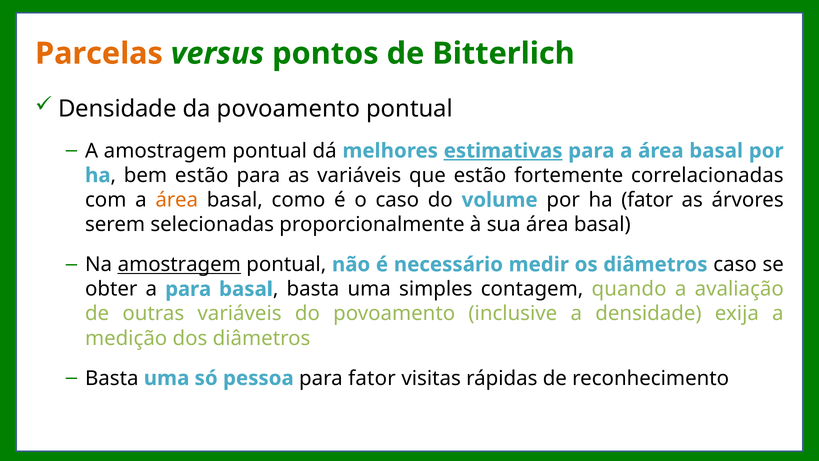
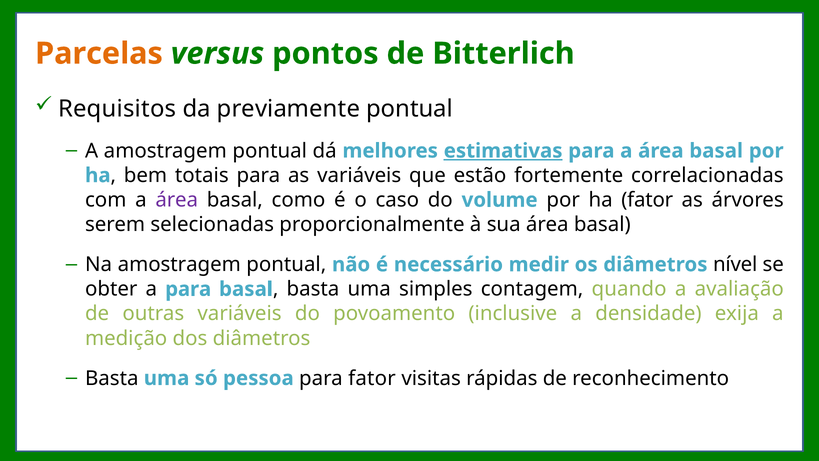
Densidade: Densidade -> Requisitos (117, 109)
da povoamento: povoamento -> previamente (288, 109)
bem estão: estão -> totais (202, 175)
área colour: orange -> purple (177, 200)
amostragem underline: present -> none (179, 264)
diâmetros caso: caso -> nível (735, 264)
